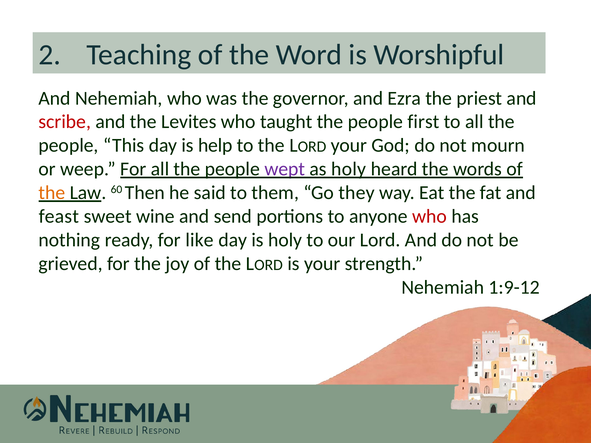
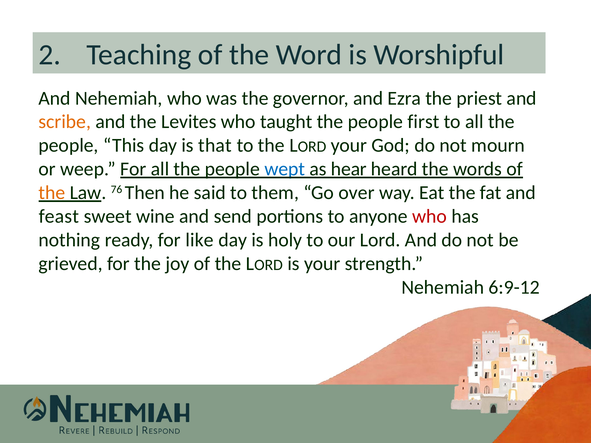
scribe colour: red -> orange (65, 122)
help: help -> that (215, 146)
wept colour: purple -> blue (285, 169)
as holy: holy -> hear (349, 169)
60: 60 -> 76 (116, 190)
they: they -> over (357, 193)
1:9-12: 1:9-12 -> 6:9-12 (514, 287)
